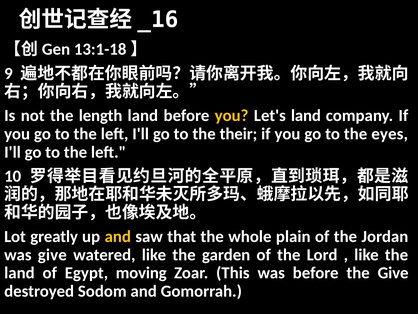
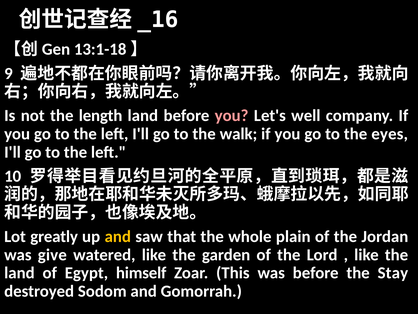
you colour: yellow -> pink (232, 116)
Let's land: land -> well (306, 116)
their: their -> walk (238, 134)
moving: moving -> himself (141, 273)
the Give: Give -> Stay (393, 273)
